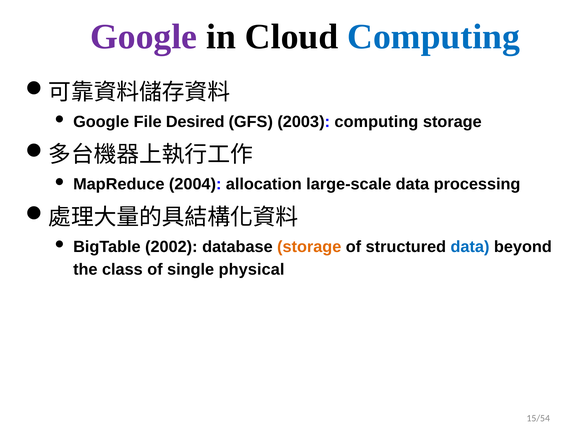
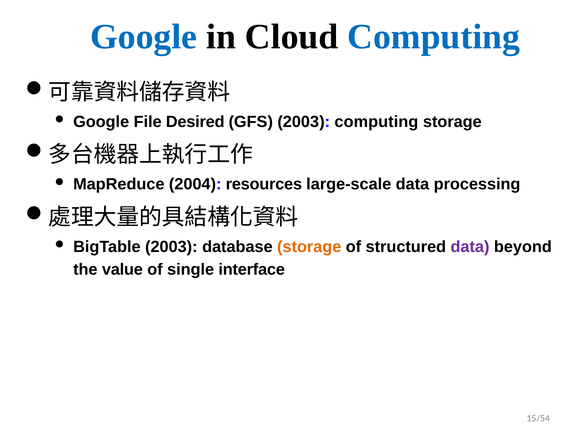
Google colour: purple -> blue (144, 37)
allocation: allocation -> resources (264, 185)
BigTable 2002: 2002 -> 2003 (171, 247)
data colour: blue -> purple (470, 247)
class: class -> value (122, 270)
physical: physical -> interface (252, 270)
